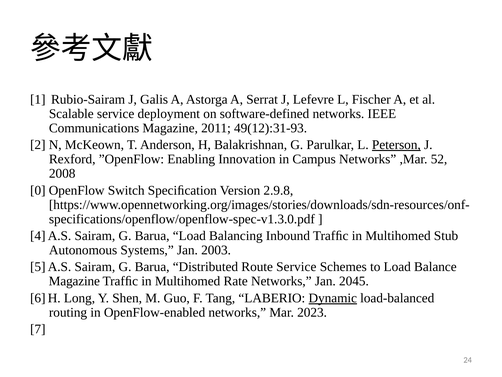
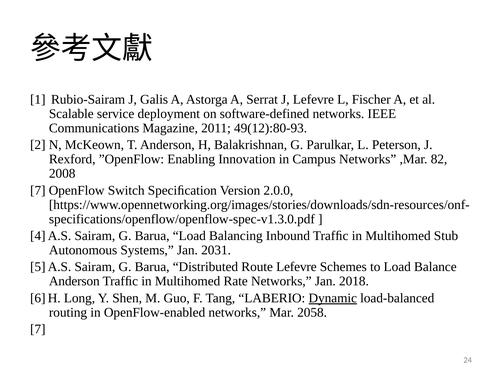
49(12):31-93: 49(12):31-93 -> 49(12):80-93 (271, 128)
Peterson underline: present -> none (396, 145)
52: 52 -> 82 (439, 159)
0: 0 -> 7 (38, 190)
2.9.8: 2.9.8 -> 2.0.0 (278, 190)
2003: 2003 -> 2031 (216, 250)
Route Service: Service -> Lefevre (296, 267)
Magazine: Magazine -> Anderson (74, 281)
2045: 2045 -> 2018 (354, 281)
2023: 2023 -> 2058 (312, 312)
